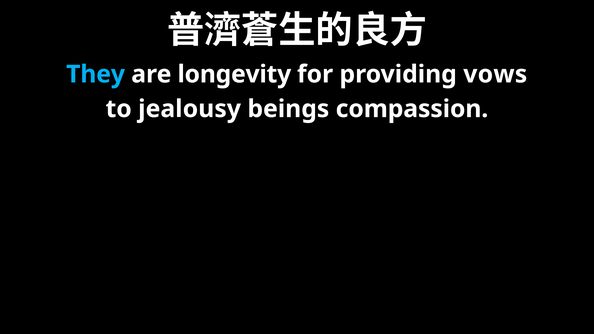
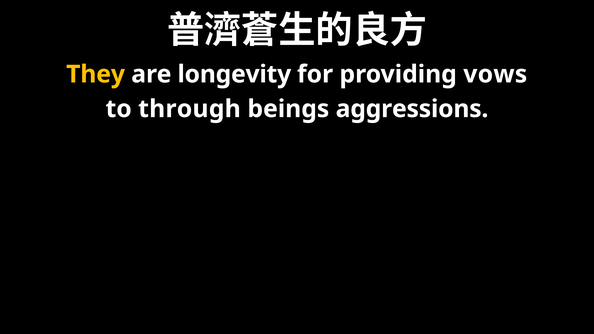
They colour: light blue -> yellow (96, 74)
jealousy: jealousy -> through (189, 109)
compassion: compassion -> aggressions (412, 109)
